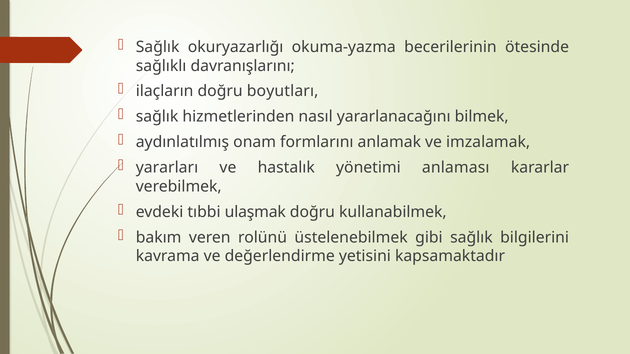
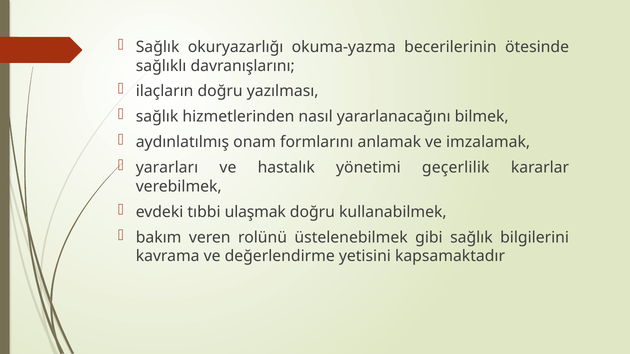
boyutları: boyutları -> yazılması (283, 91)
anlaması: anlaması -> geçerlilik (456, 168)
